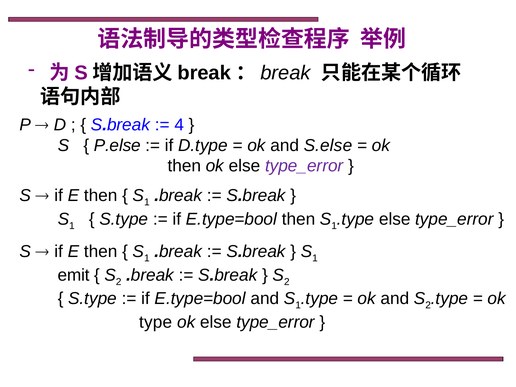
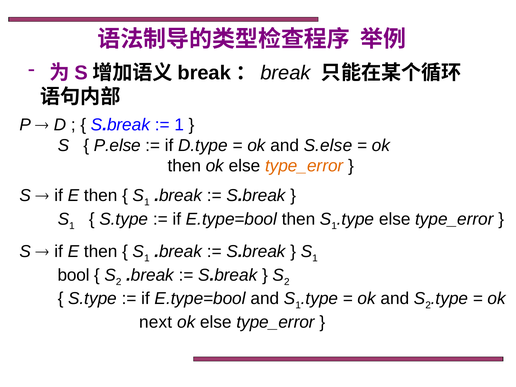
4: 4 -> 1 (179, 125)
type_error colour: purple -> orange (304, 166)
emit: emit -> bool (74, 275)
type: type -> next (156, 322)
